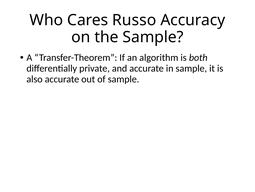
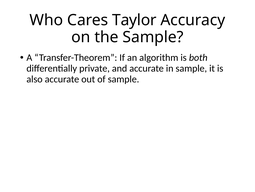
Russo: Russo -> Taylor (134, 20)
